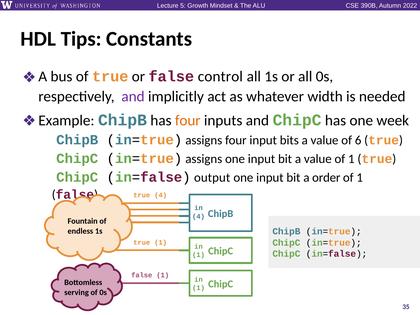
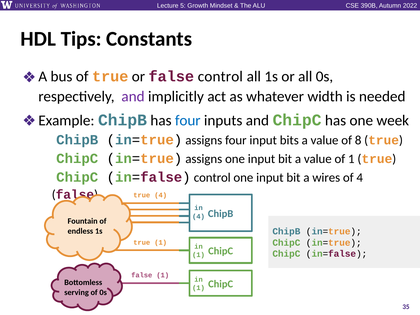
four colour: orange -> blue (188, 121)
6: 6 -> 8 (358, 140)
in=false output: output -> control (212, 178)
order: order -> wires (326, 178)
1: 1 -> 4 (360, 178)
